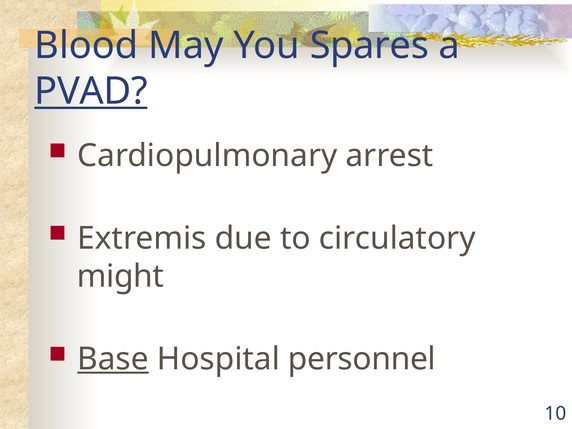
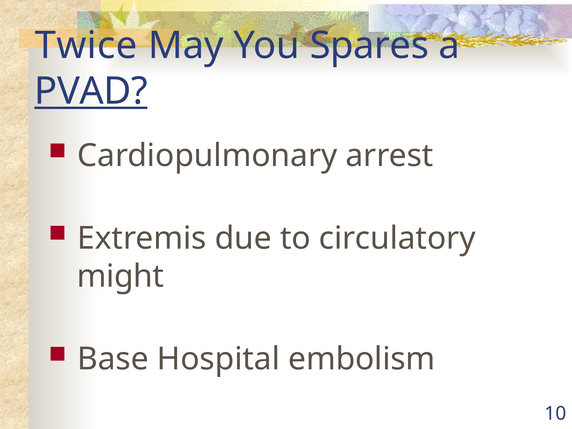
Blood: Blood -> Twice (86, 46)
Base underline: present -> none (113, 359)
personnel: personnel -> embolism (362, 359)
